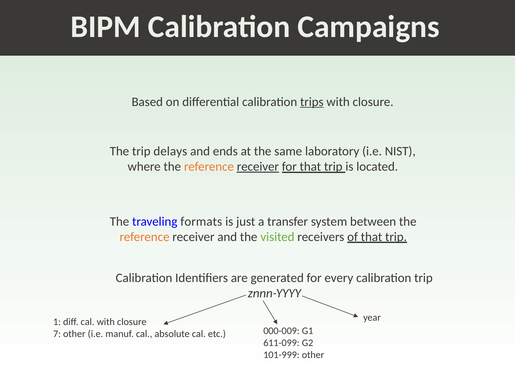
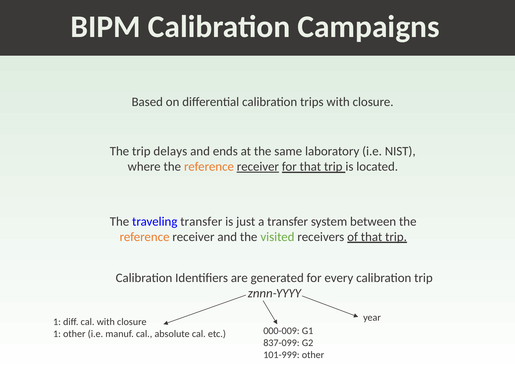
trips underline: present -> none (312, 102)
traveling formats: formats -> transfer (201, 222)
7: 7 -> 1 (57, 334)
611-099: 611-099 -> 837-099 (281, 343)
